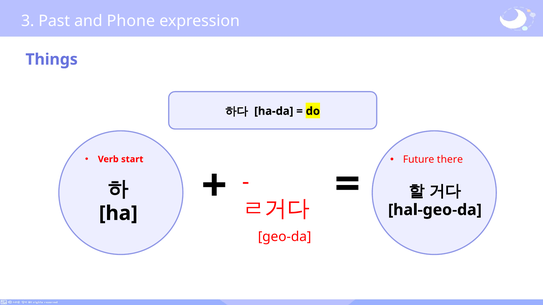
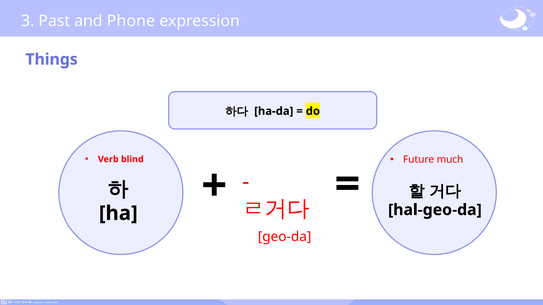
there: there -> much (450, 160)
start: start -> blind (132, 159)
